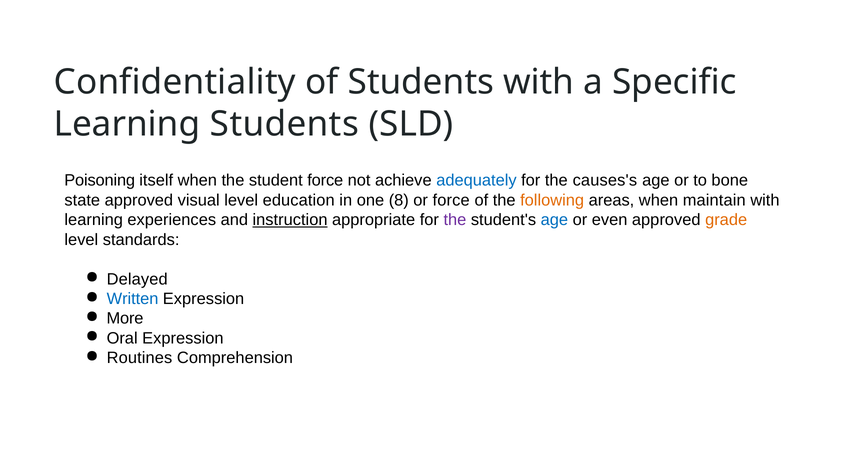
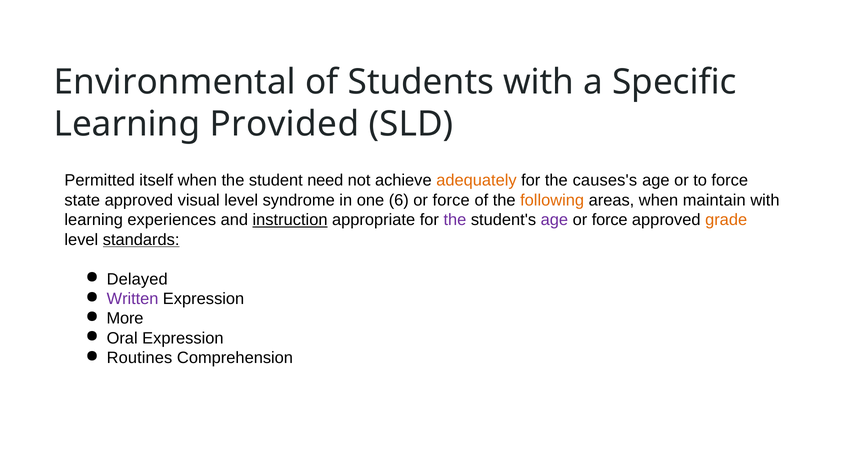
Confidentiality: Confidentiality -> Environmental (175, 82)
Learning Students: Students -> Provided (284, 124)
Poisoning: Poisoning -> Permitted (100, 180)
student force: force -> need (325, 180)
adequately colour: blue -> orange (476, 180)
to bone: bone -> force (730, 180)
education: education -> syndrome (299, 200)
8: 8 -> 6 (399, 200)
age colour: blue -> purple (554, 220)
even: even -> force (610, 220)
standards underline: none -> present (141, 240)
Written colour: blue -> purple (133, 299)
